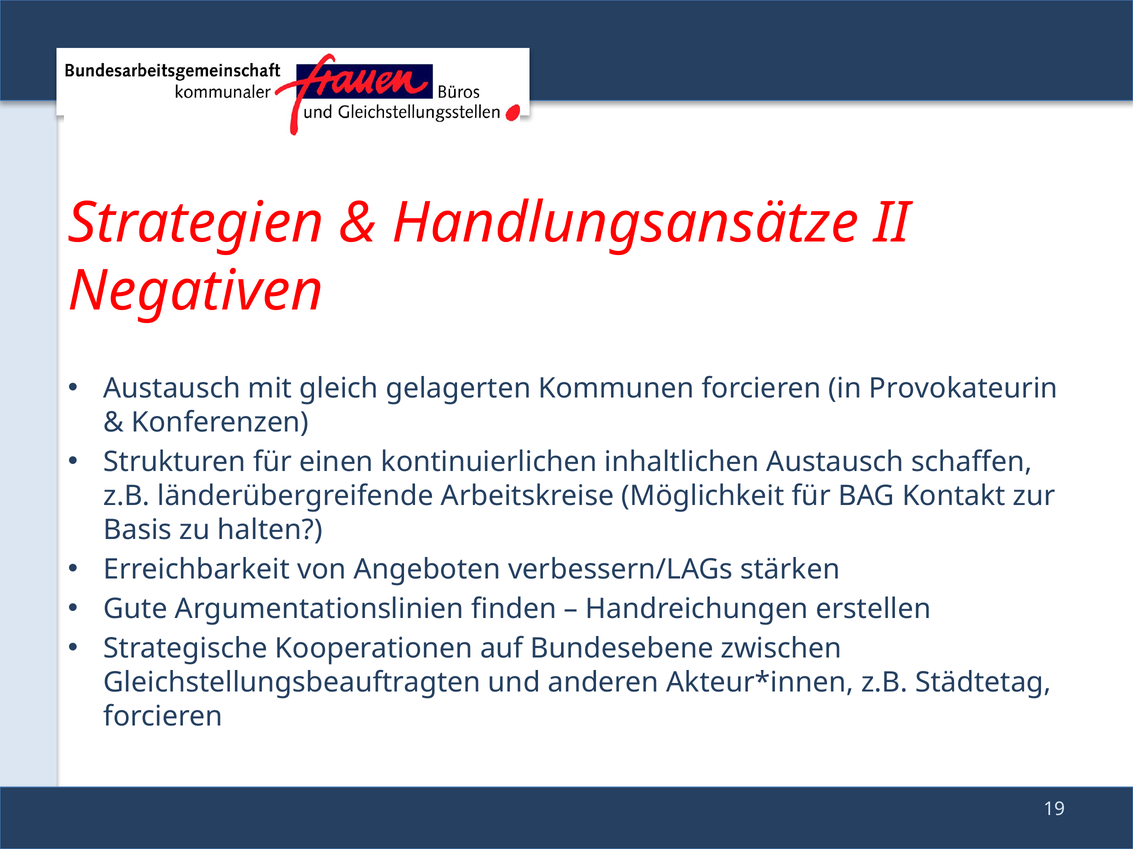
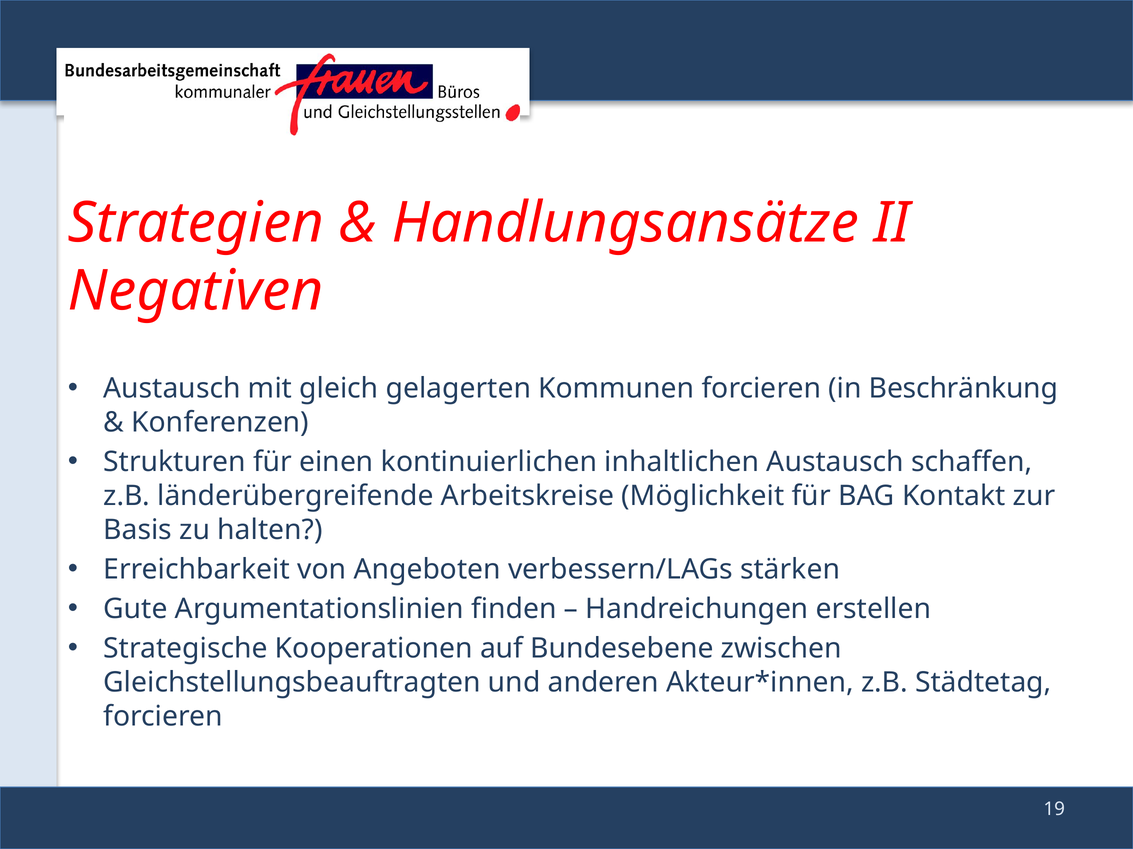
Provokateurin: Provokateurin -> Beschränkung (964, 389)
